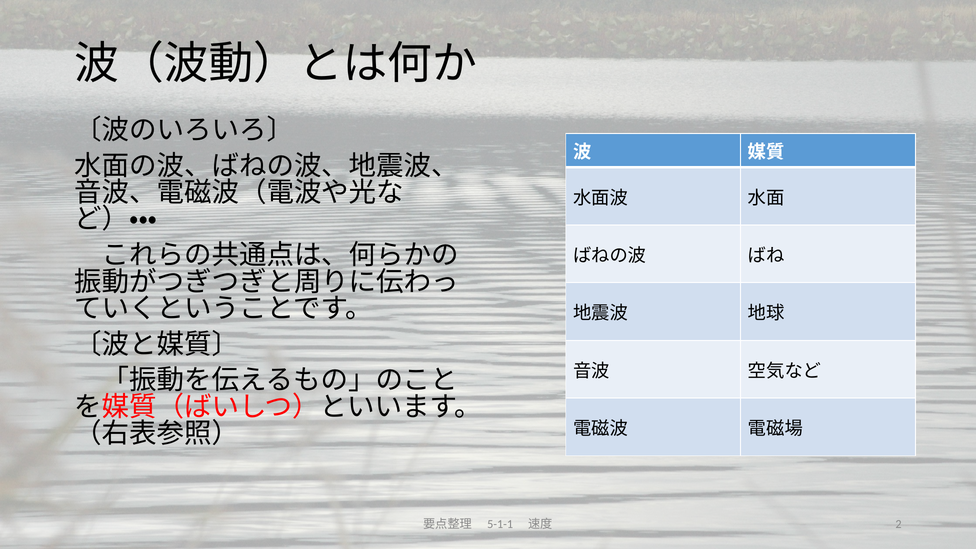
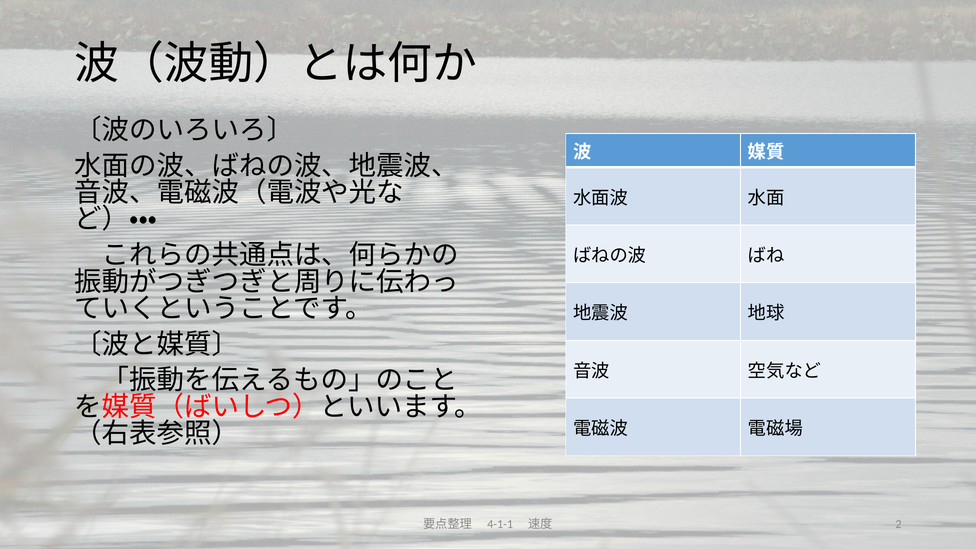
5-1-1: 5-1-1 -> 4-1-1 (500, 524)
